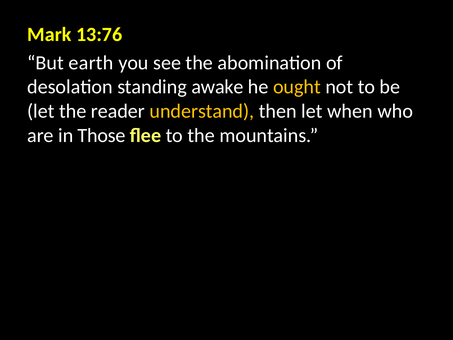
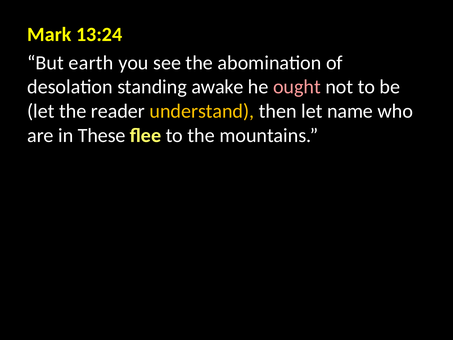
13:76: 13:76 -> 13:24 (99, 35)
ought colour: yellow -> pink (297, 87)
when: when -> name (350, 111)
Those: Those -> These (102, 135)
